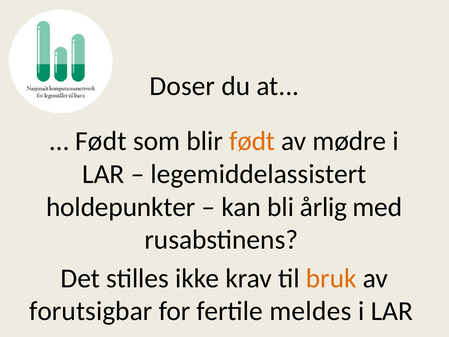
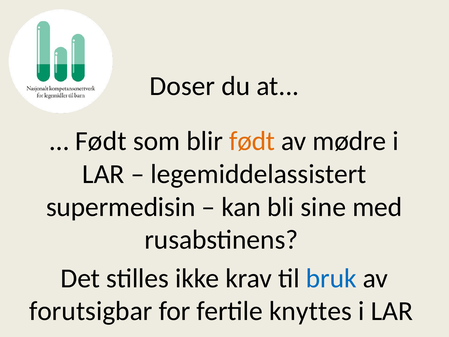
holdepunkter: holdepunkter -> supermedisin (121, 207)
årlig: årlig -> sine (323, 207)
bruk colour: orange -> blue (331, 278)
meldes: meldes -> knyttes (310, 311)
